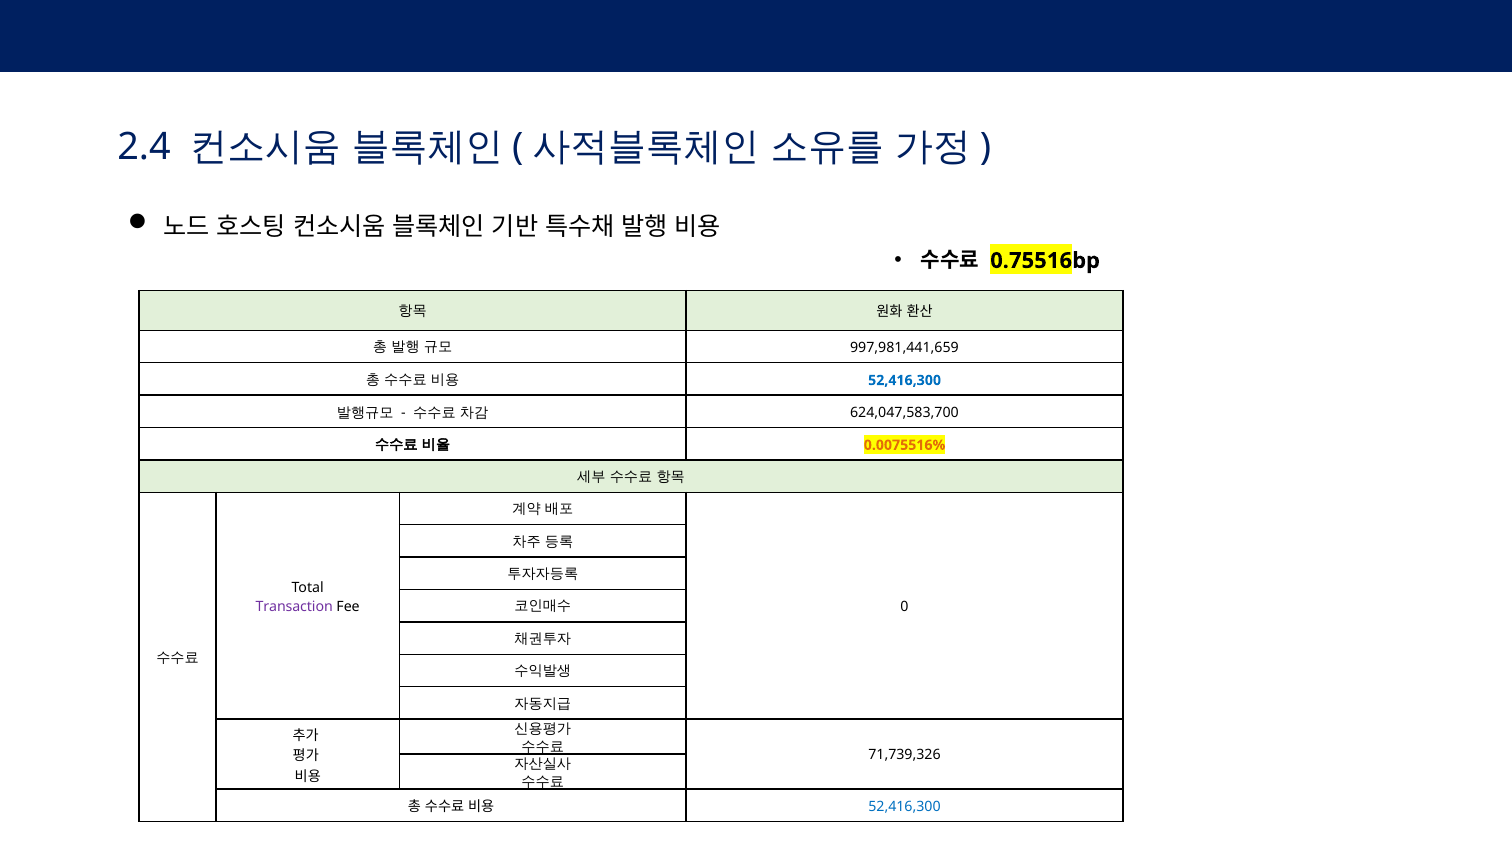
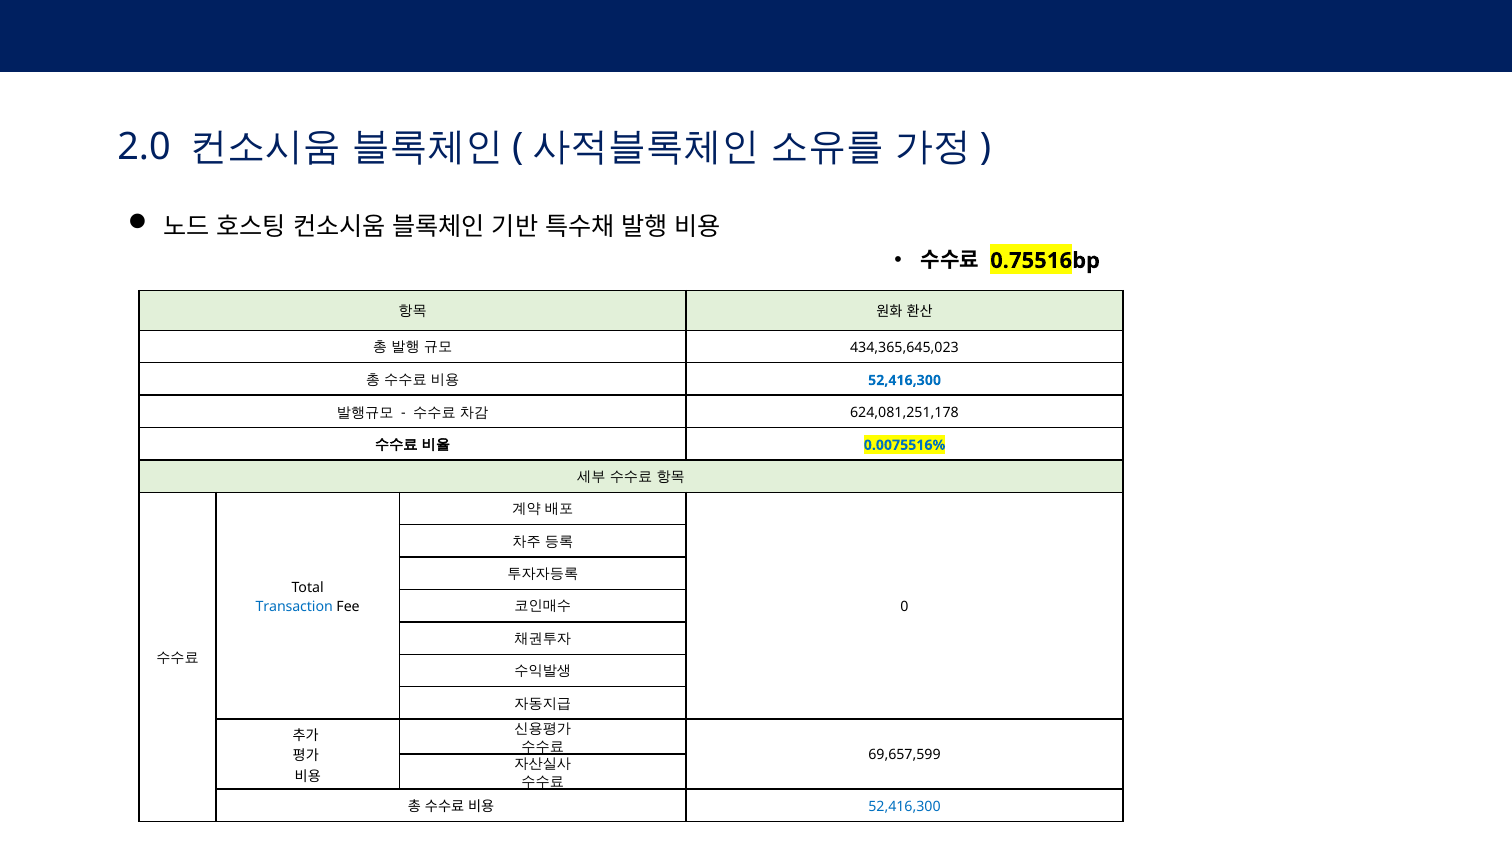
2.4: 2.4 -> 2.0 (144, 147)
997,981,441,659: 997,981,441,659 -> 434,365,645,023 (904, 348)
624,047,583,700: 624,047,583,700 -> 624,081,251,178 (904, 412)
0.0075516% colour: orange -> blue (905, 445)
Transaction colour: purple -> blue (294, 607)
71,739,326: 71,739,326 -> 69,657,599 (905, 755)
